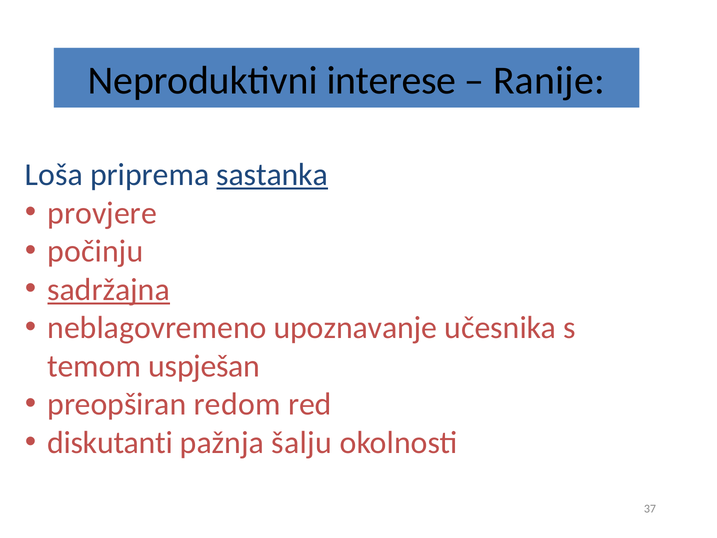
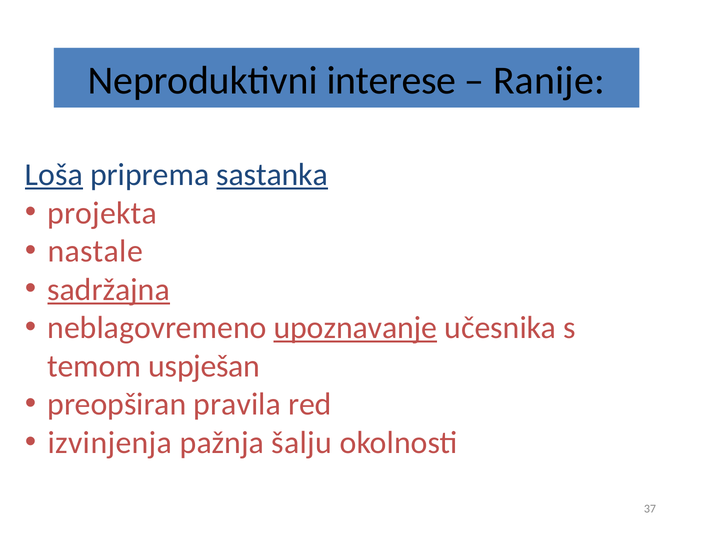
Loša underline: none -> present (54, 175)
provjere: provjere -> projekta (102, 213)
počinju: počinju -> nastale (95, 251)
upoznavanje underline: none -> present (356, 328)
redom: redom -> pravila (237, 404)
diskutanti: diskutanti -> izvinjenja (110, 442)
